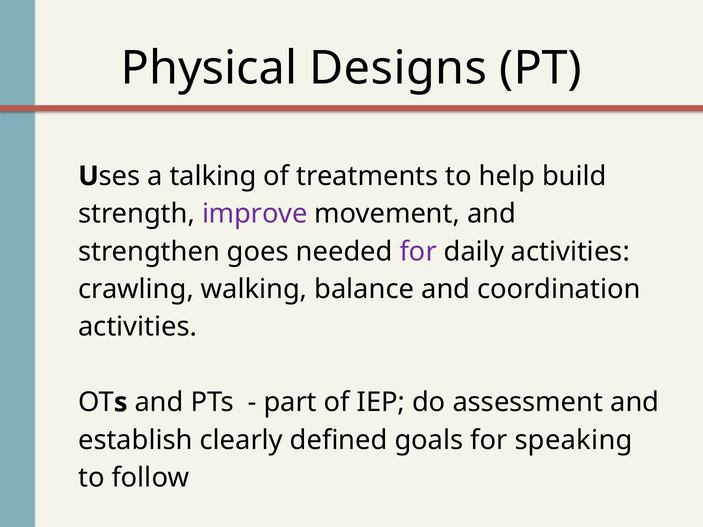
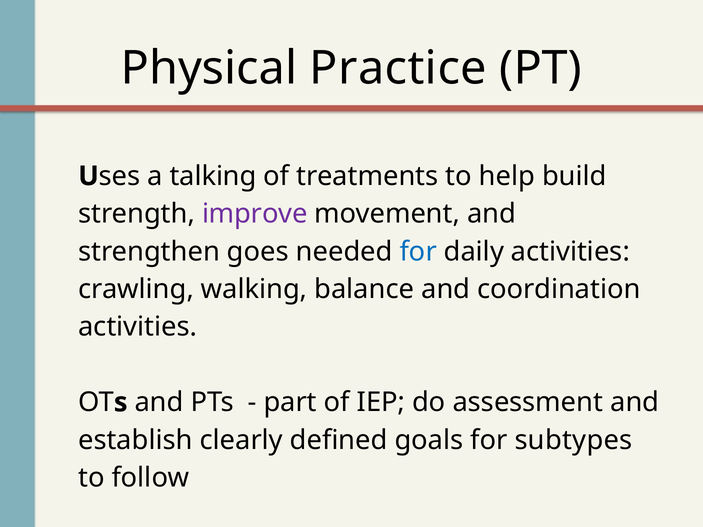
Designs: Designs -> Practice (398, 68)
for colour: purple -> blue (418, 252)
speaking: speaking -> subtypes (574, 440)
